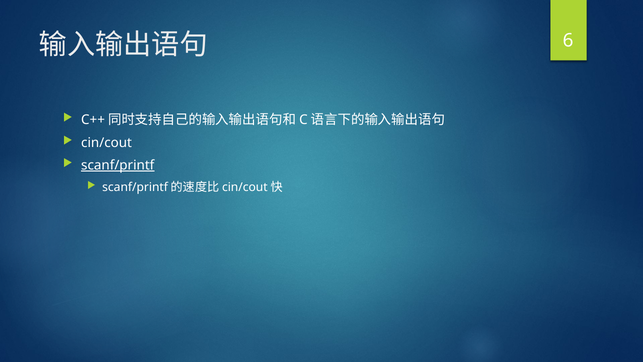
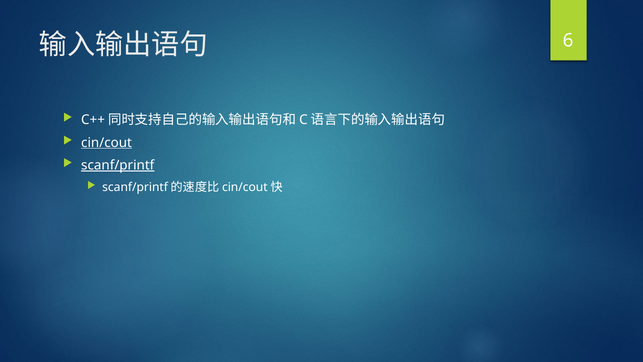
cin/cout underline: none -> present (107, 142)
